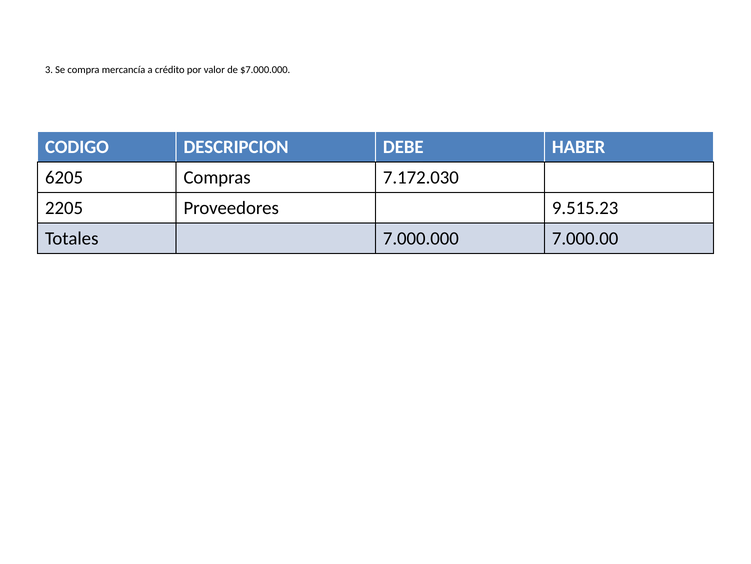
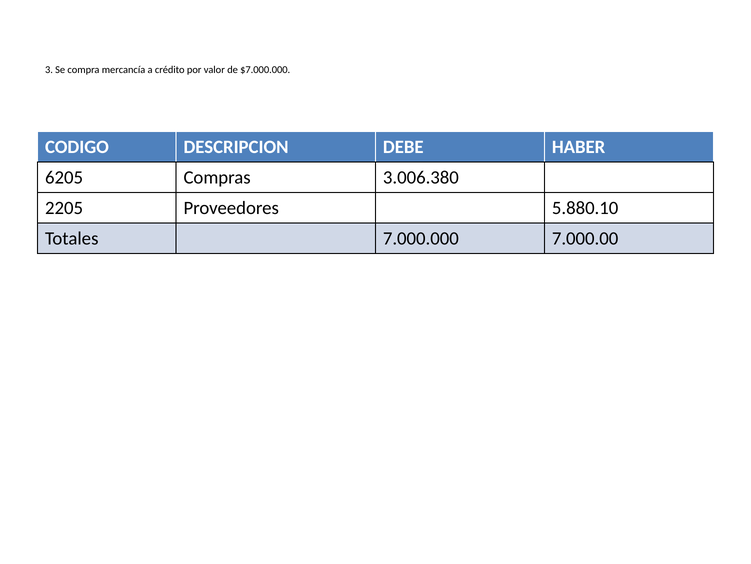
7.172.030: 7.172.030 -> 3.006.380 (421, 177)
9.515.23: 9.515.23 -> 5.880.10 (585, 208)
